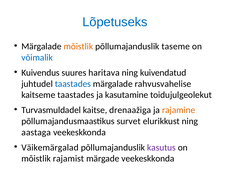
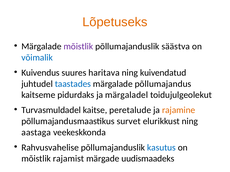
Lõpetuseks colour: blue -> orange (115, 22)
mõistlik colour: orange -> purple (78, 47)
taseme: taseme -> säästva (176, 47)
rahvusvahelise: rahvusvahelise -> põllumajandus (163, 84)
kaitseme taastades: taastades -> pidurdaks (76, 95)
kasutamine: kasutamine -> märgaladel (127, 95)
drenaažiga: drenaažiga -> peretalude (130, 110)
Väikemärgalad: Väikemärgalad -> Rahvusvahelise (50, 148)
kasutus colour: purple -> blue (161, 148)
märgade veekeskkonda: veekeskkonda -> uudismaadeks (148, 159)
